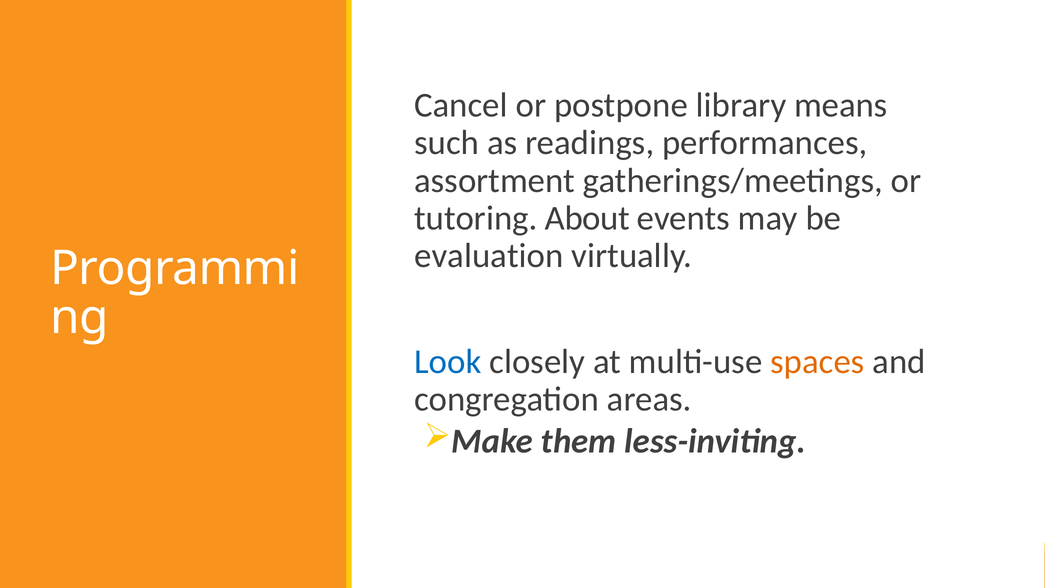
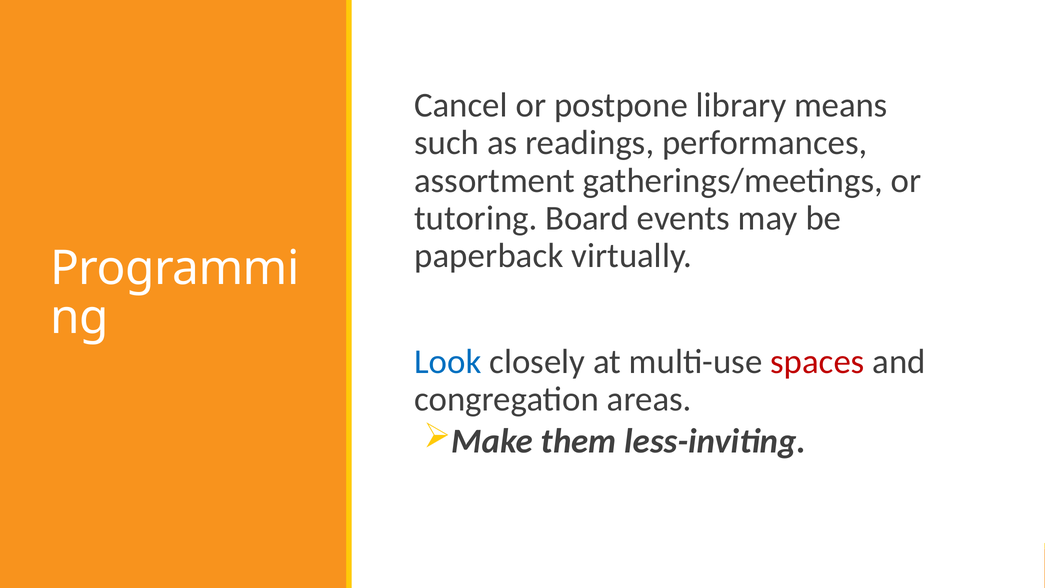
About: About -> Board (587, 218)
evaluation: evaluation -> paperback (489, 256)
spaces colour: orange -> red (817, 362)
